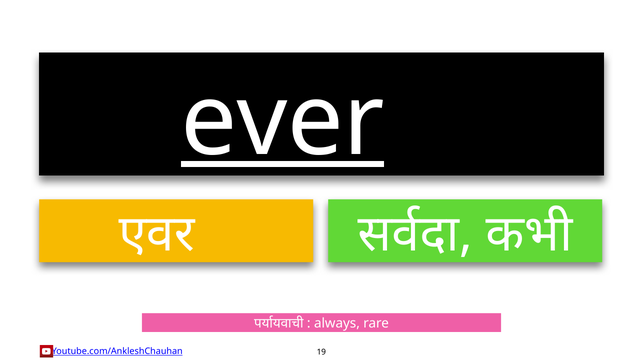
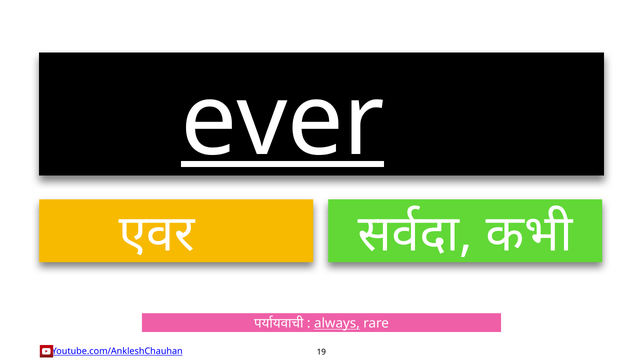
always underline: none -> present (337, 323)
